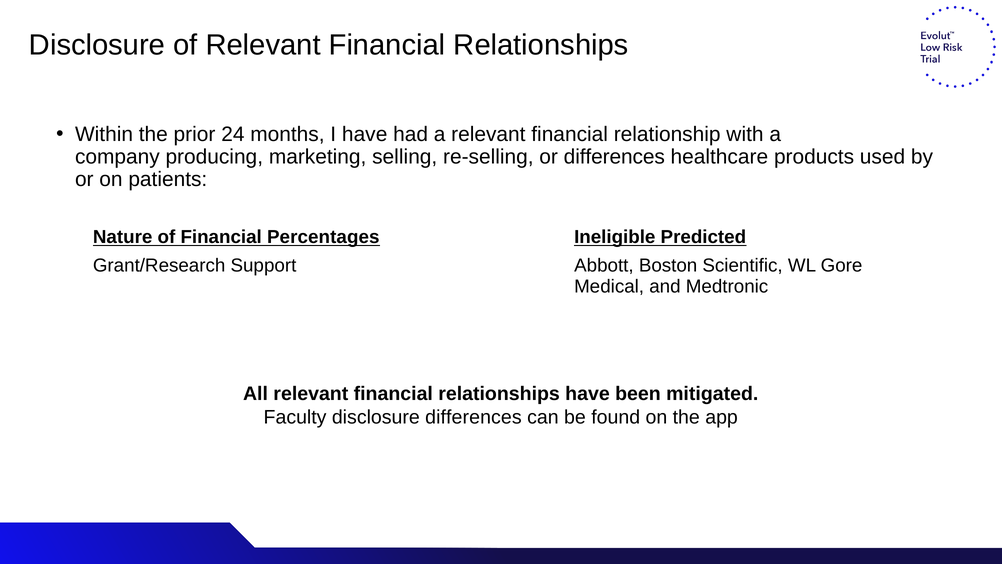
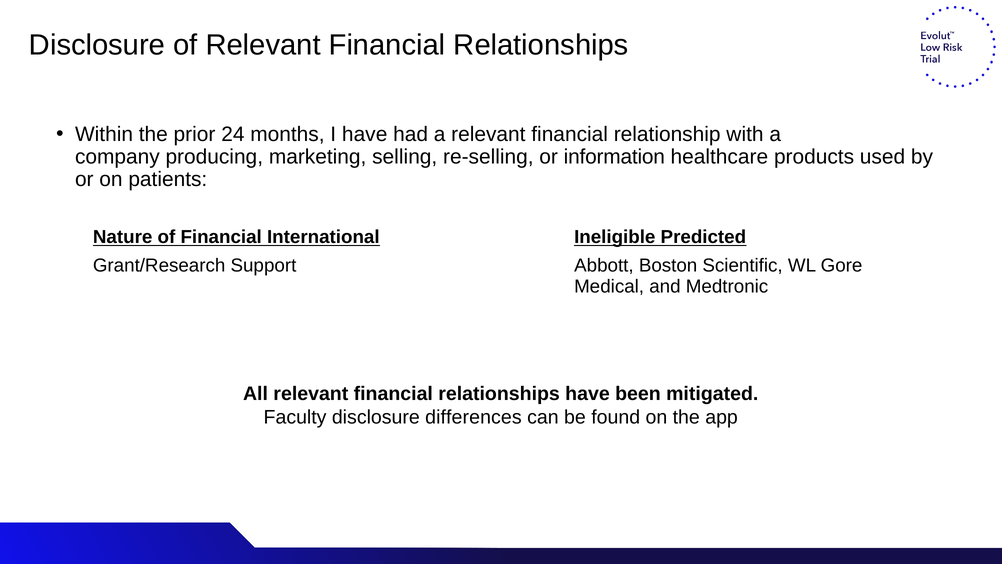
or differences: differences -> information (614, 157)
Percentages: Percentages -> International (323, 237)
